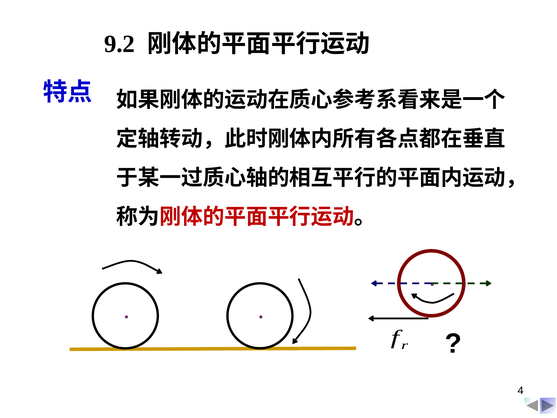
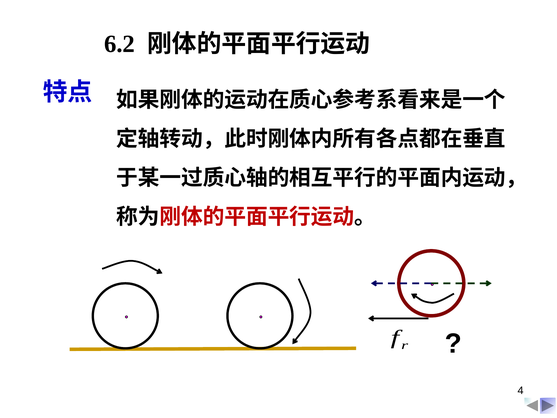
9.2: 9.2 -> 6.2 (120, 44)
